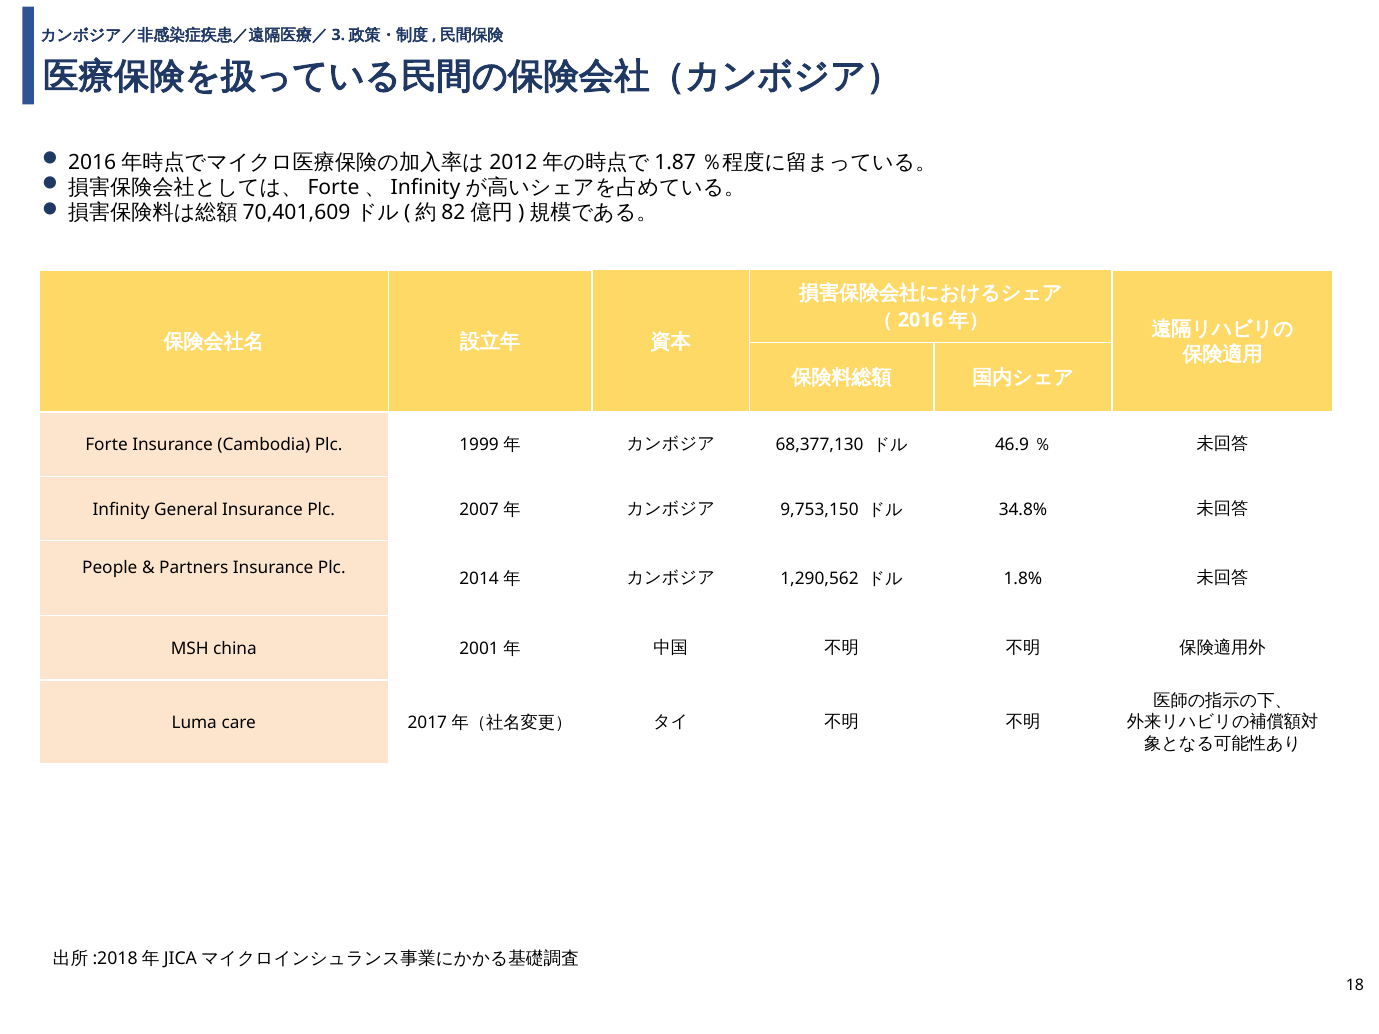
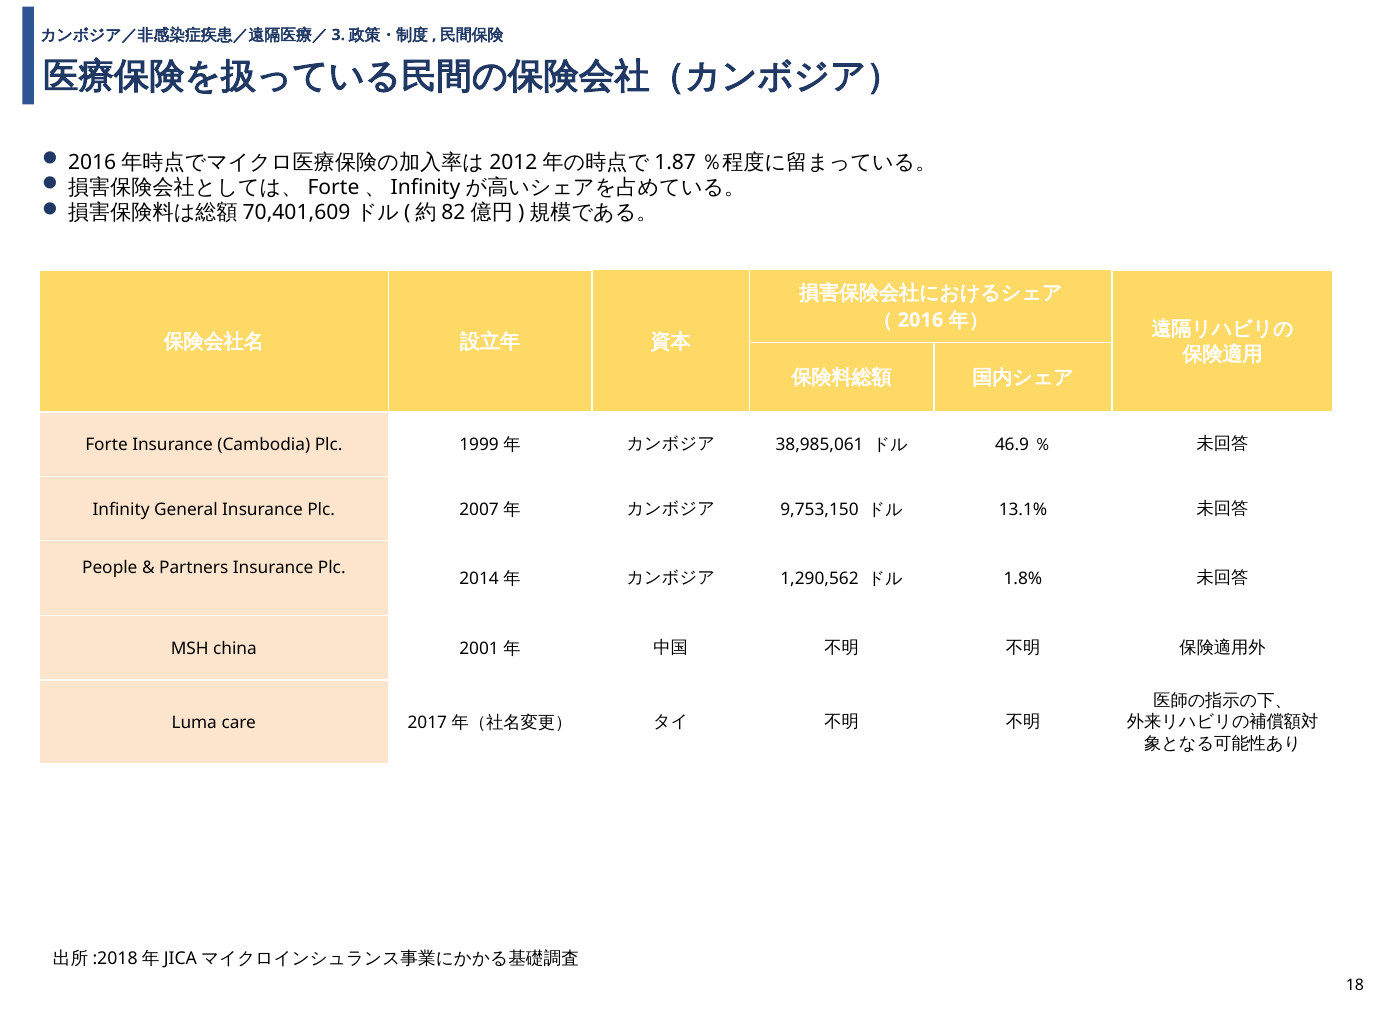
68,377,130: 68,377,130 -> 38,985,061 (820, 445)
34.8%: 34.8% -> 13.1% (1023, 510)
